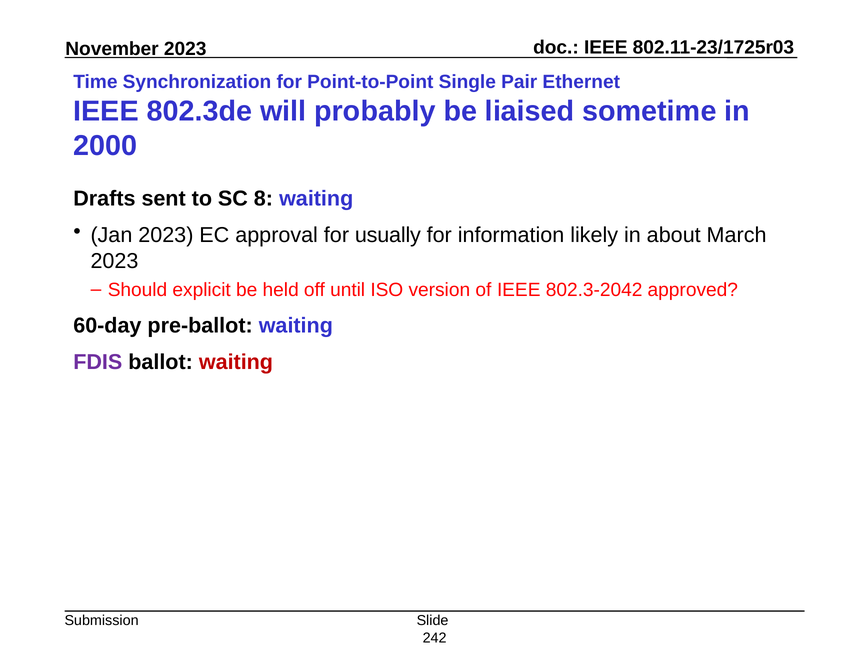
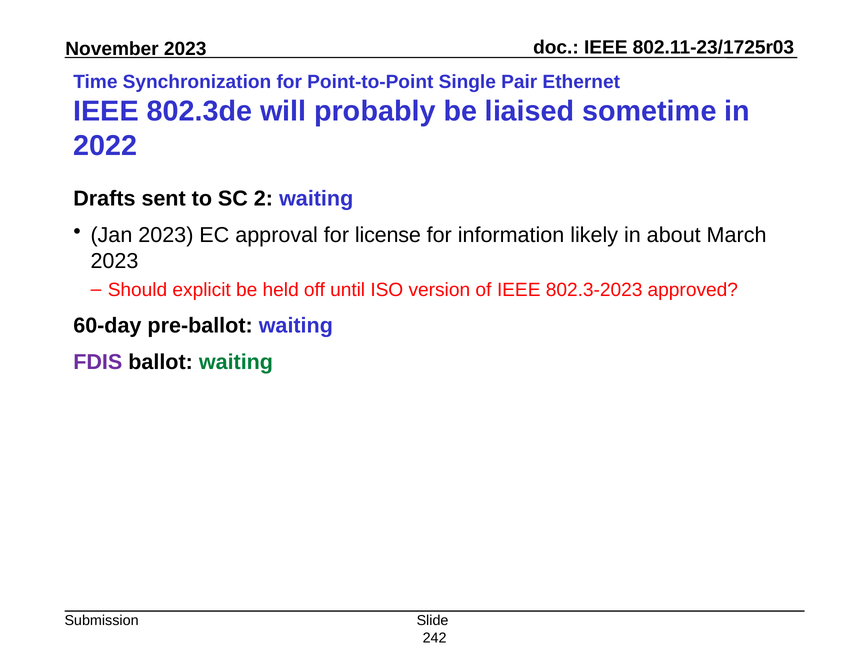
2000: 2000 -> 2022 (105, 146)
8: 8 -> 2 (263, 198)
usually: usually -> license (388, 235)
802.3-2042: 802.3-2042 -> 802.3-2023 (594, 290)
waiting colour: red -> green (236, 362)
